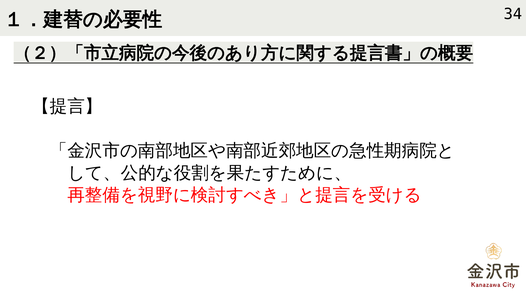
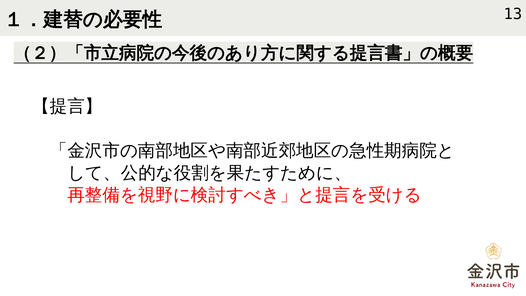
34: 34 -> 13 (513, 14)
